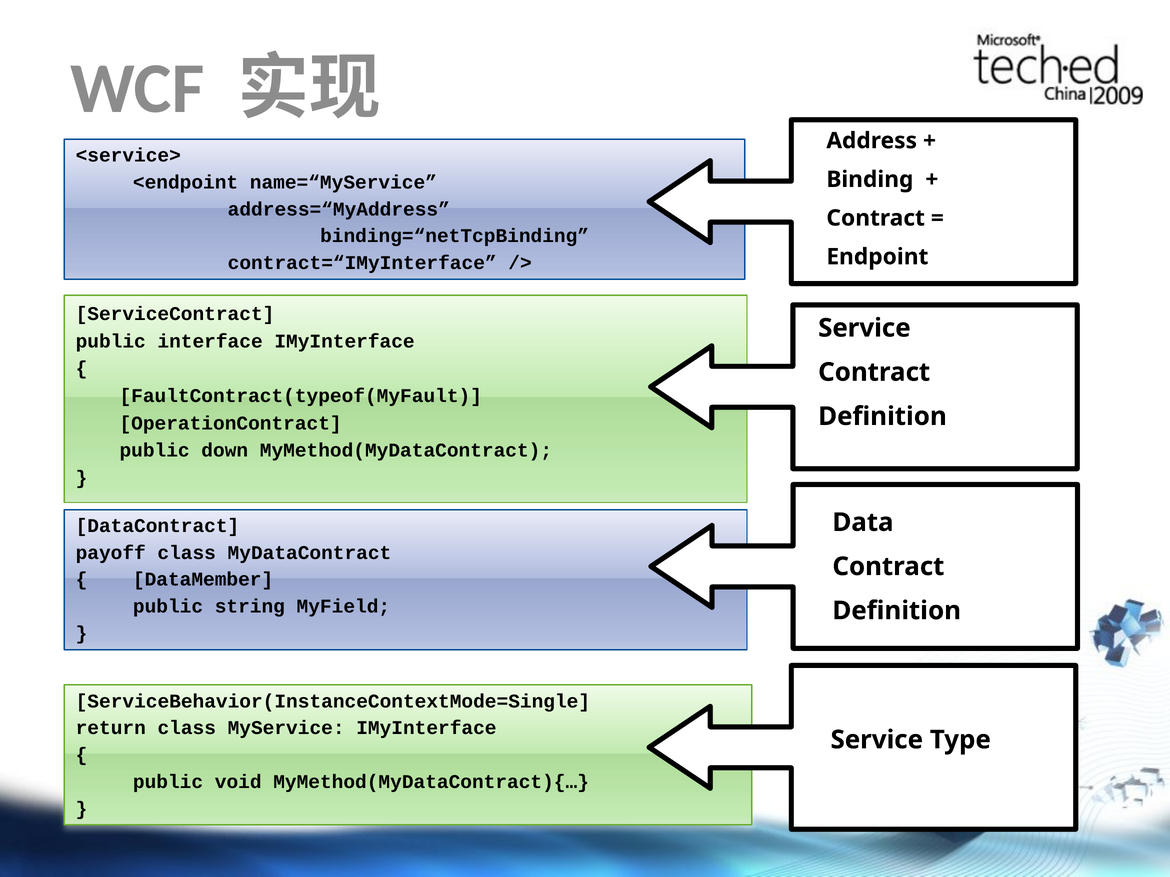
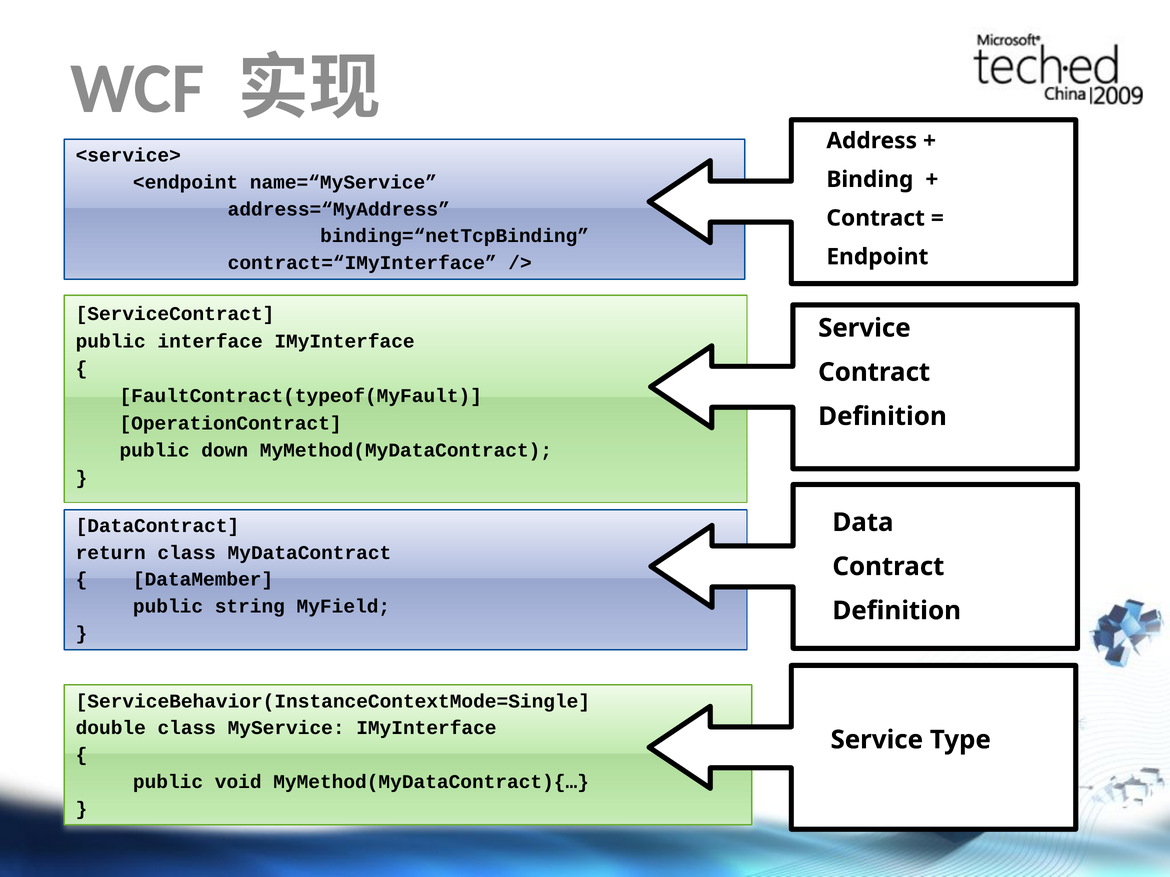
payoff: payoff -> return (111, 553)
return: return -> double (111, 728)
